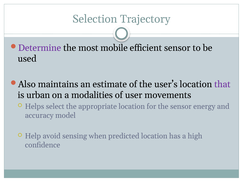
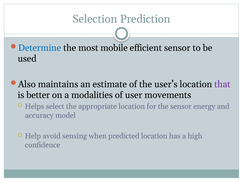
Trajectory: Trajectory -> Prediction (145, 19)
Determine colour: purple -> blue (40, 48)
urban: urban -> better (38, 95)
